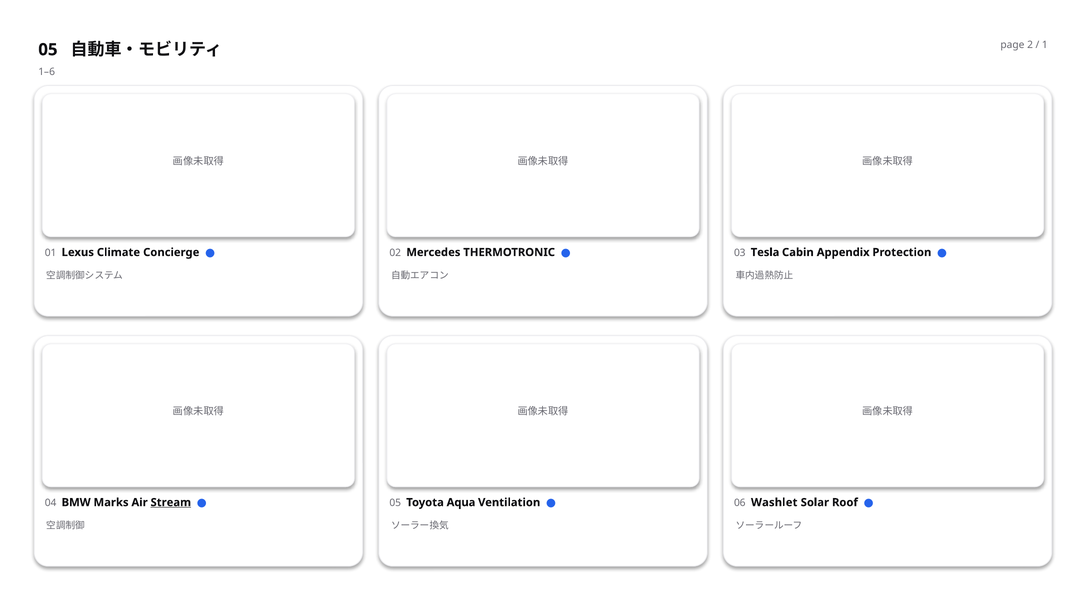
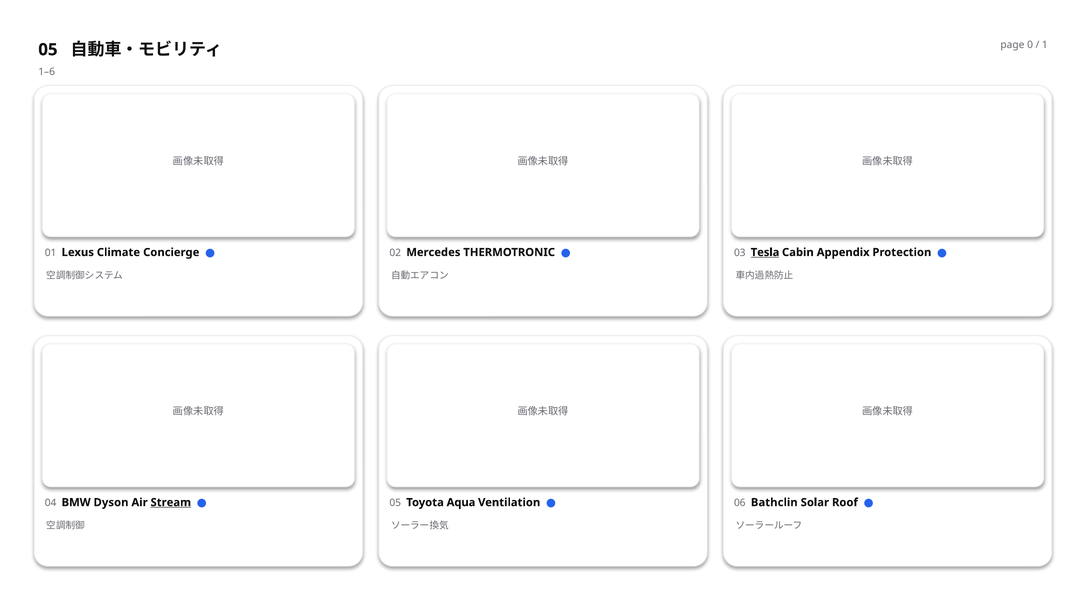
2: 2 -> 0 (1030, 45)
Tesla underline: none -> present (765, 252)
Marks: Marks -> Dyson (111, 502)
Washlet: Washlet -> Bathclin (774, 502)
